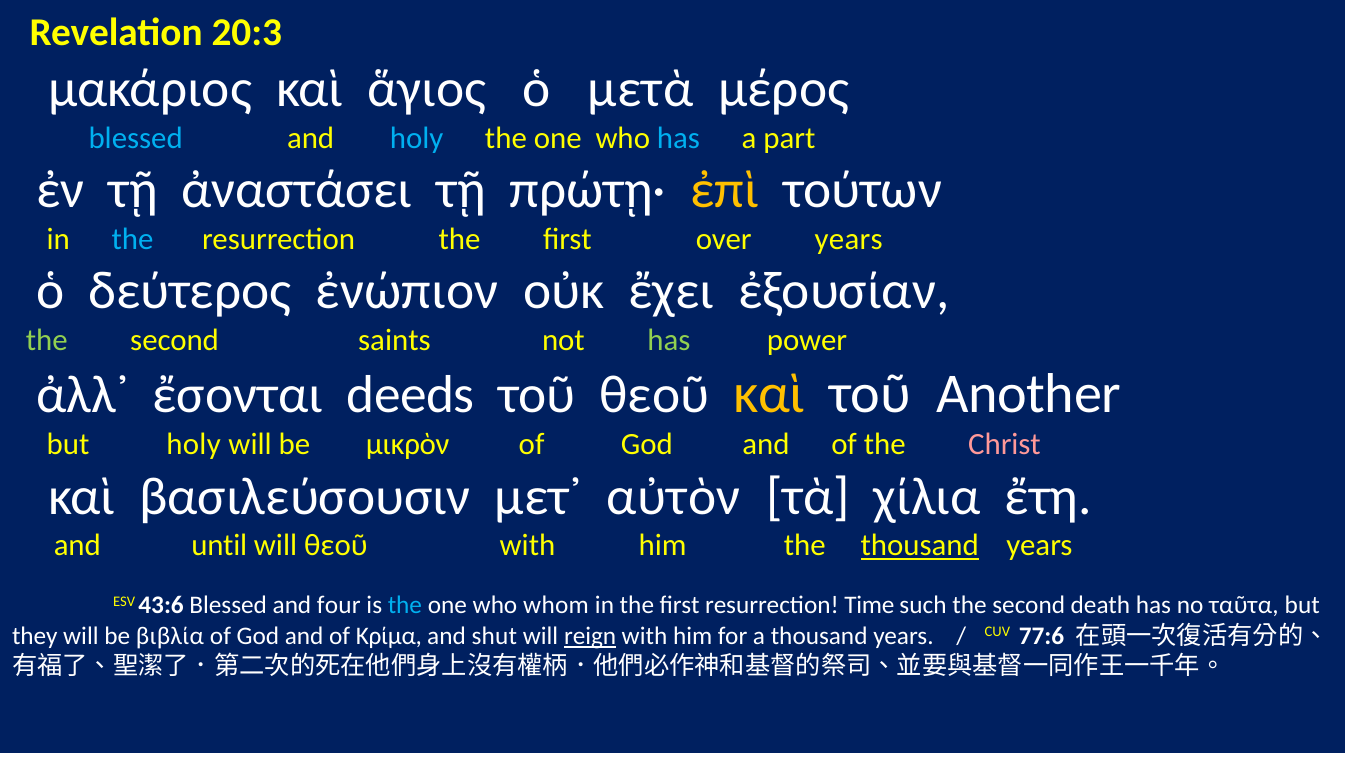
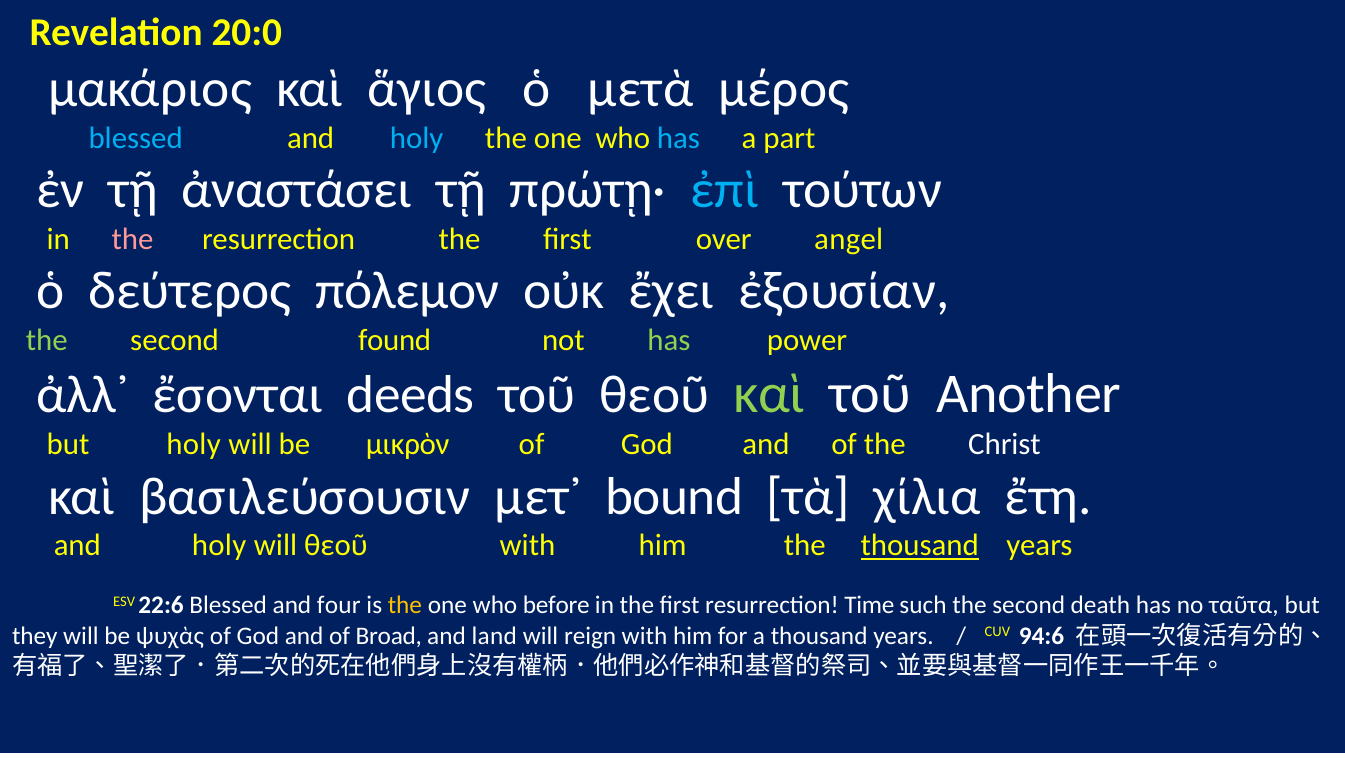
20:3: 20:3 -> 20:0 (247, 32)
ἐπὶ colour: yellow -> light blue (725, 190)
the colour: light blue -> pink (133, 239)
over years: years -> angel (849, 239)
ἐνώπιον: ἐνώπιον -> πόλεμον (408, 291)
saints: saints -> found (395, 340)
καὶ colour: yellow -> light green (769, 394)
Christ colour: pink -> white (1004, 445)
αὐτὸν: αὐτὸν -> bound (674, 497)
until: until -> holy (219, 546)
43:6: 43:6 -> 22:6 (161, 606)
the colour: light blue -> yellow (405, 606)
whom: whom -> before (556, 606)
βιβλία: βιβλία -> ψυχὰς (170, 636)
Κρίμα: Κρίμα -> Broad (389, 636)
shut: shut -> land (494, 636)
reign underline: present -> none (590, 636)
77:6: 77:6 -> 94:6 (1042, 636)
